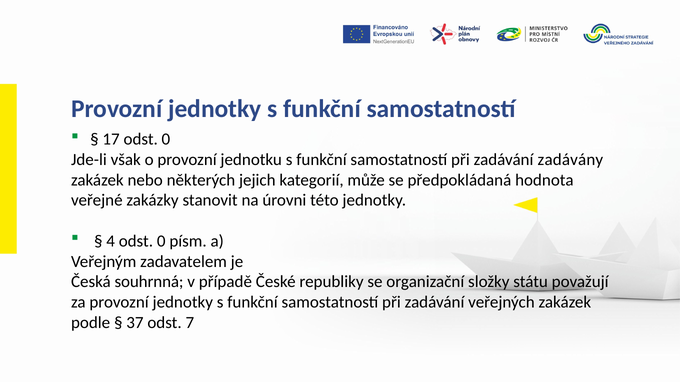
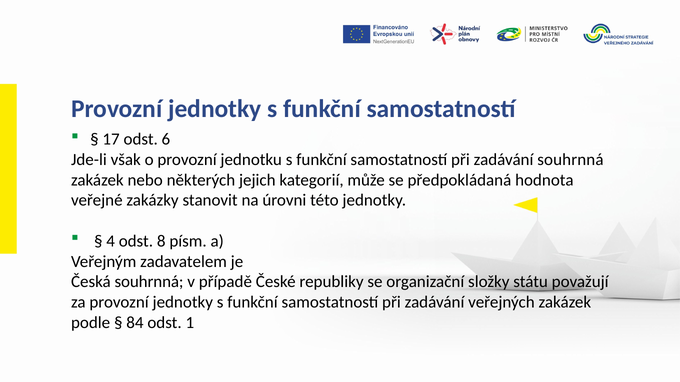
17 odst 0: 0 -> 6 (166, 139)
zadávání zadávány: zadávány -> souhrnná (570, 160)
4 odst 0: 0 -> 8 (161, 241)
37: 37 -> 84 (135, 323)
7: 7 -> 1 (190, 323)
